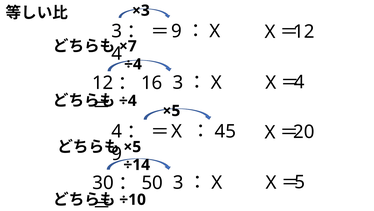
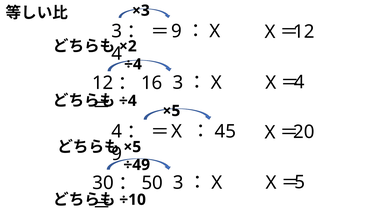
×7: ×7 -> ×2 (128, 46)
÷14: ÷14 -> ÷49 (137, 164)
